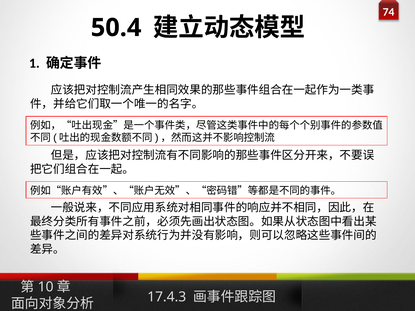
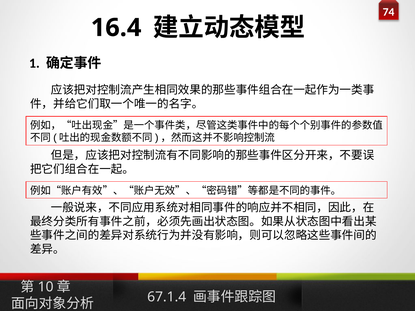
50.4: 50.4 -> 16.4 (116, 28)
17.4.3: 17.4.3 -> 67.1.4 (167, 297)
